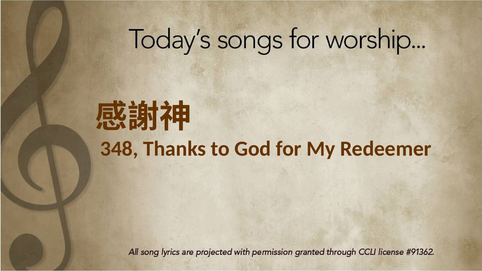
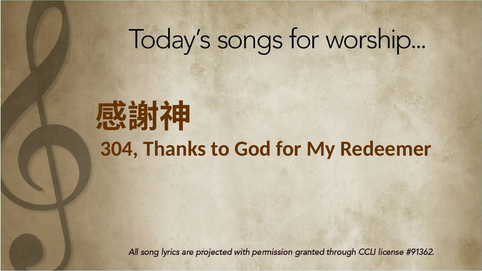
348: 348 -> 304 (119, 149)
